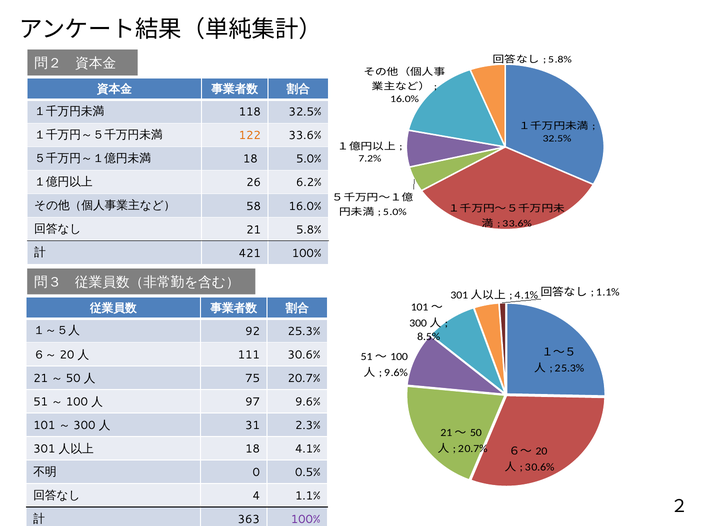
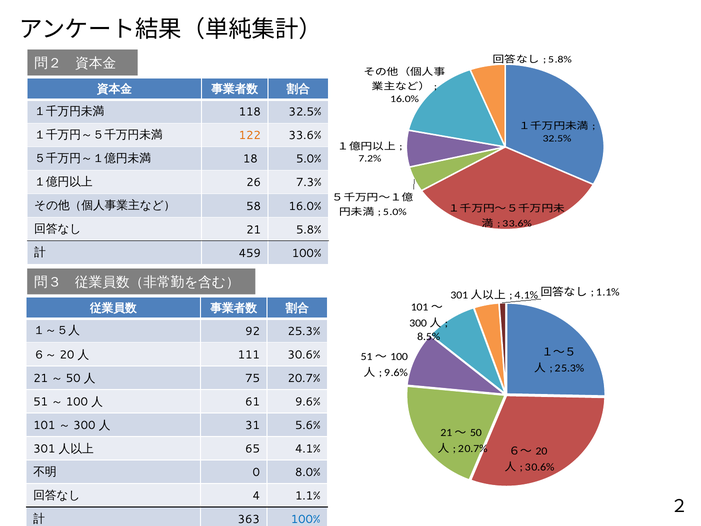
6.2%: 6.2% -> 7.3% (309, 183)
421: 421 -> 459 (250, 253)
97: 97 -> 61 (253, 402)
2.3%: 2.3% -> 5.6% (308, 425)
18: 18 -> 65 (253, 449)
0.5%: 0.5% -> 8.0% (308, 472)
100% colour: purple -> blue (306, 519)
